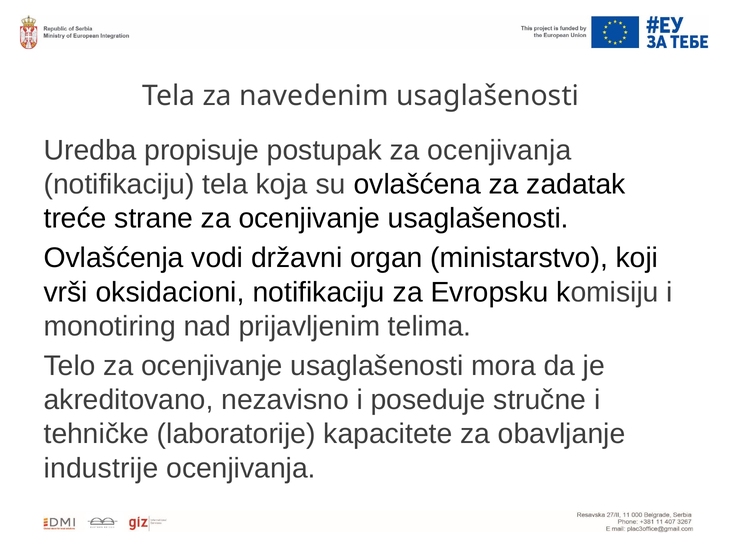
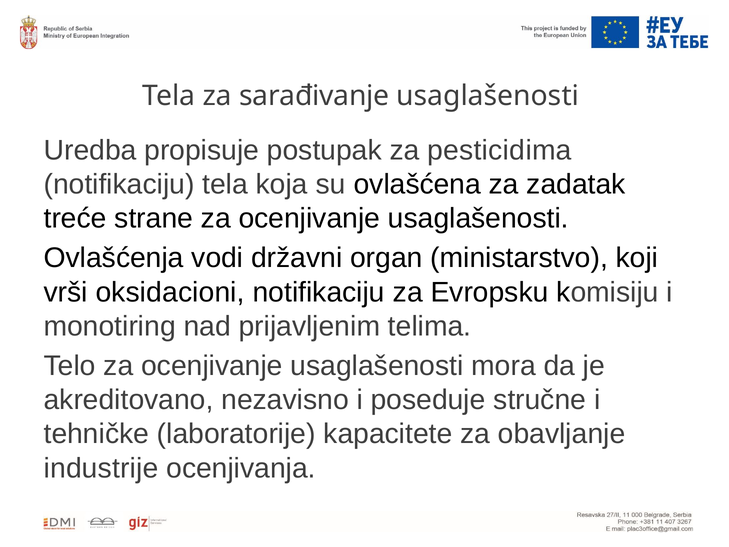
navedenim: navedenim -> sarađivanje (314, 96)
za ocenjivanja: ocenjivanja -> pesticidima (500, 150)
